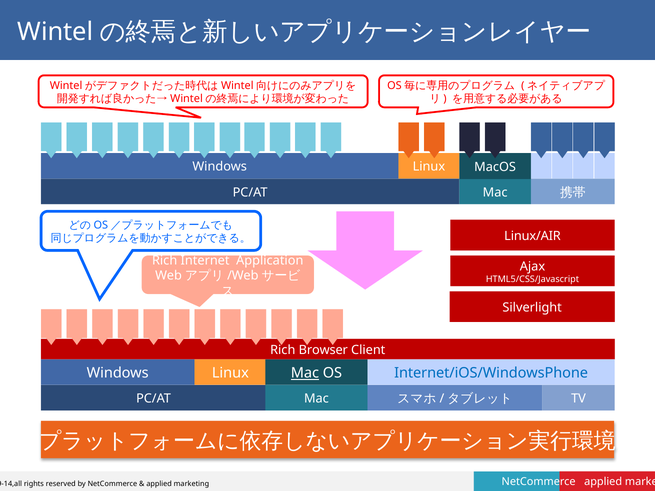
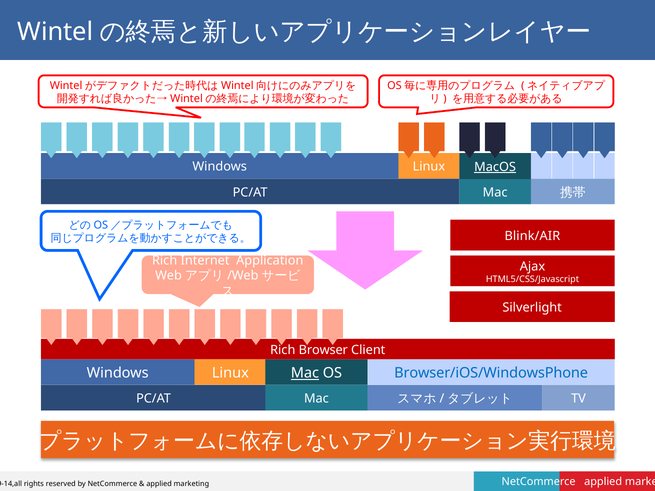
MacOS underline: none -> present (495, 167)
Linux/AIR: Linux/AIR -> Blink/AIR (532, 236)
Internet/iOS/WindowsPhone: Internet/iOS/WindowsPhone -> Browser/iOS/WindowsPhone (491, 373)
